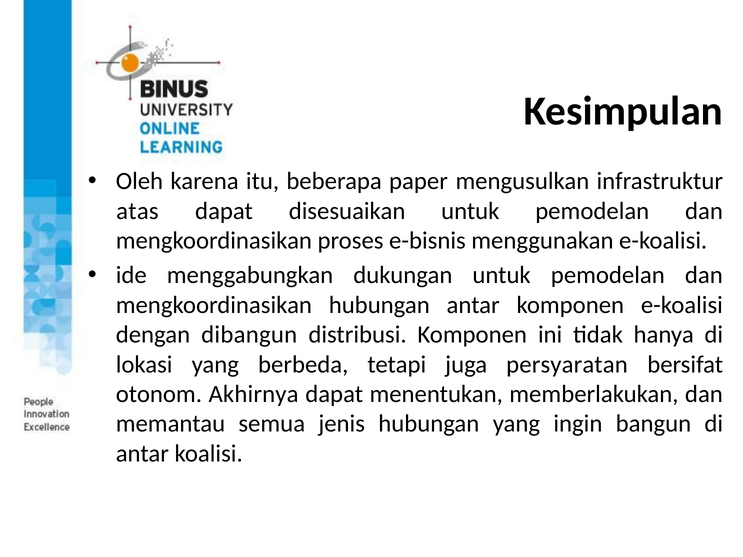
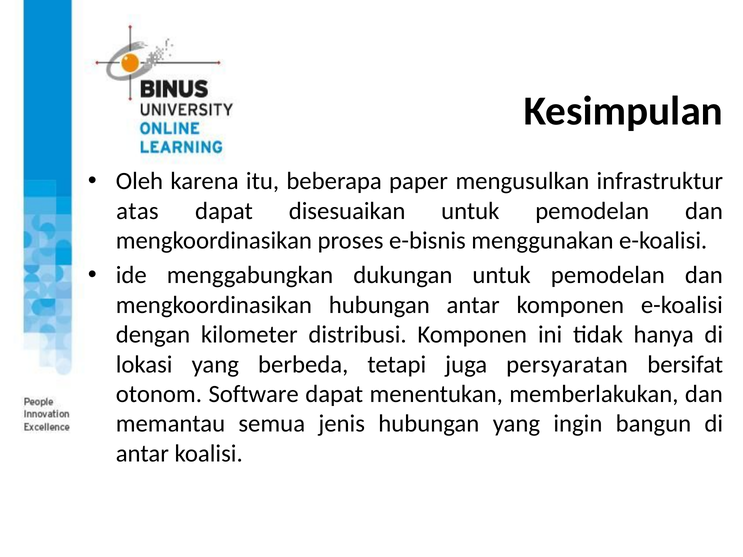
dibangun: dibangun -> kilometer (249, 335)
Akhirnya: Akhirnya -> Software (254, 394)
